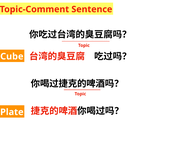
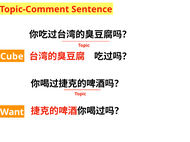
Plate: Plate -> Want (12, 112)
